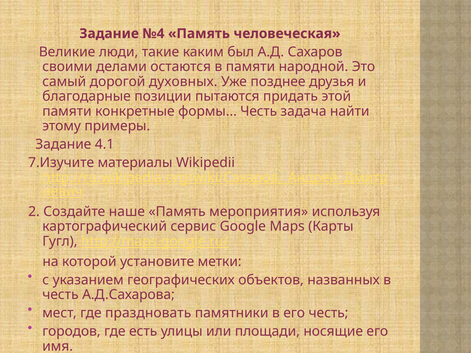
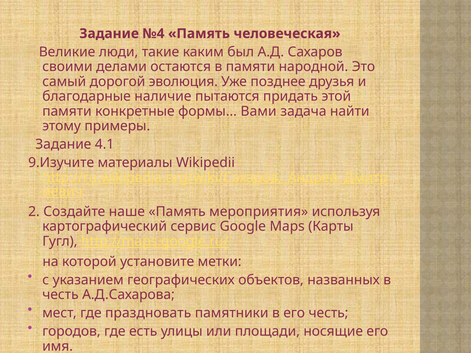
духовных: духовных -> эволюция (183, 82)
позиции: позиции -> наличие (163, 96)
формы Честь: Честь -> Вами (259, 111)
7.Изучите: 7.Изучите -> 9.Изучите (61, 163)
